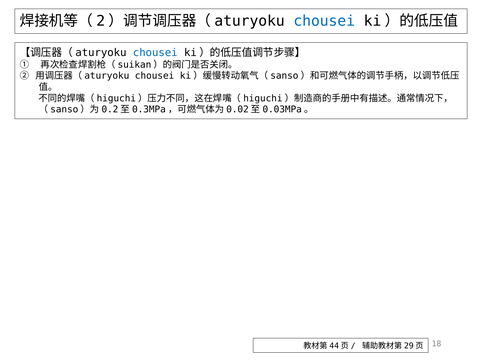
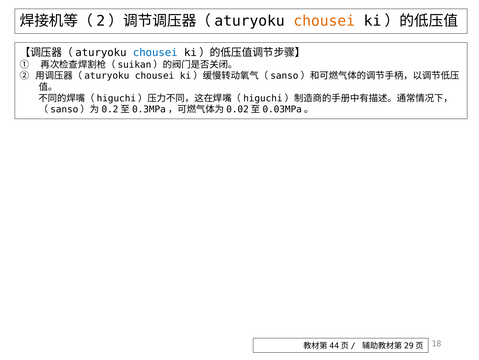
chousei colour: blue -> orange (324, 21)
